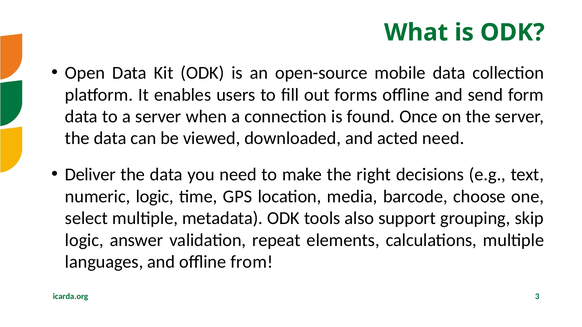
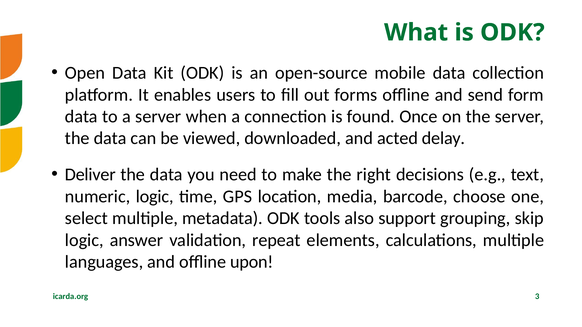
acted need: need -> delay (443, 138)
from: from -> upon (252, 262)
